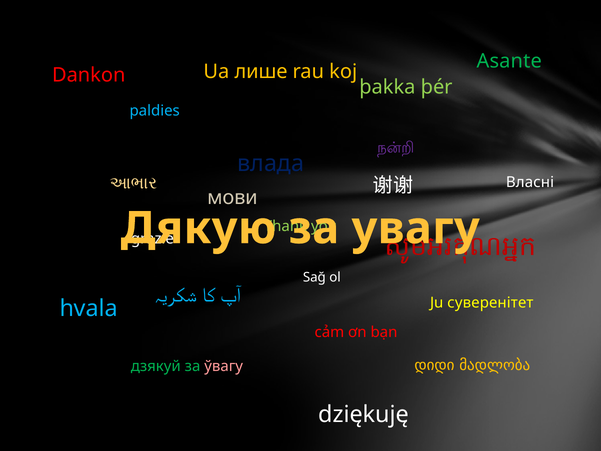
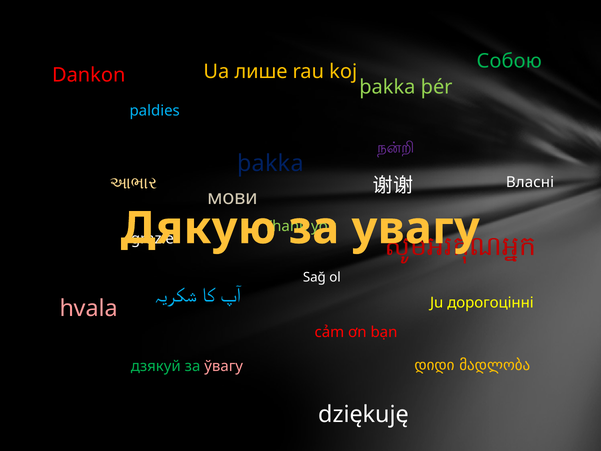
Asante: Asante -> Собою (509, 61)
влада: влада -> þakka (271, 164)
суверенітет: суверенітет -> дорогоцінні (490, 303)
hvala colour: light blue -> pink (89, 308)
